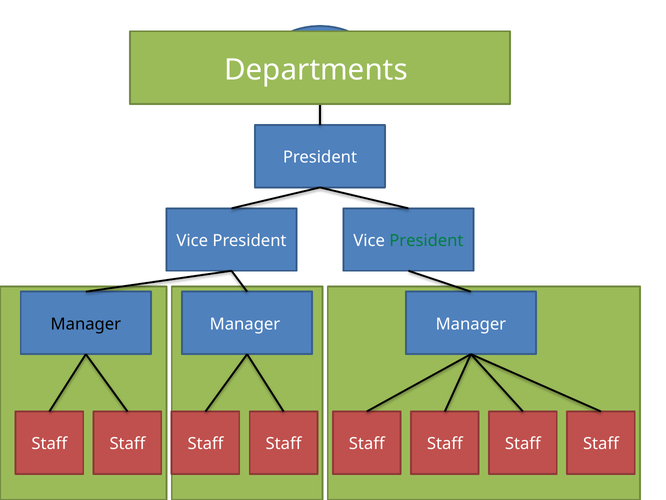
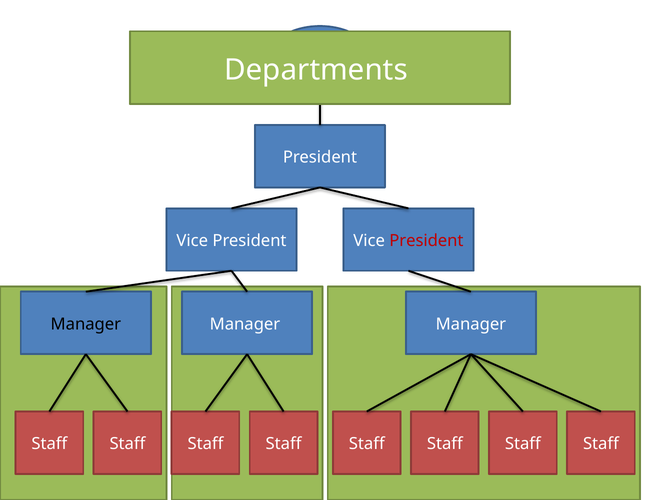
President colour: green -> red (426, 240)
